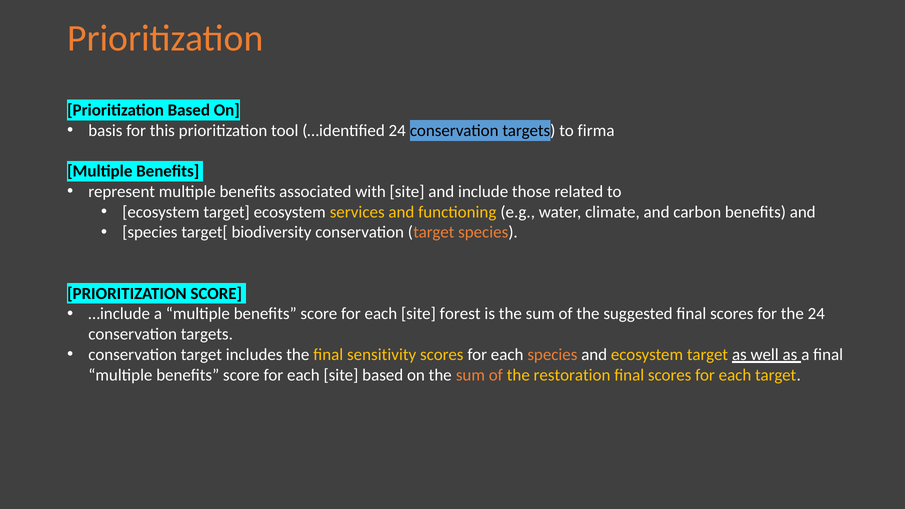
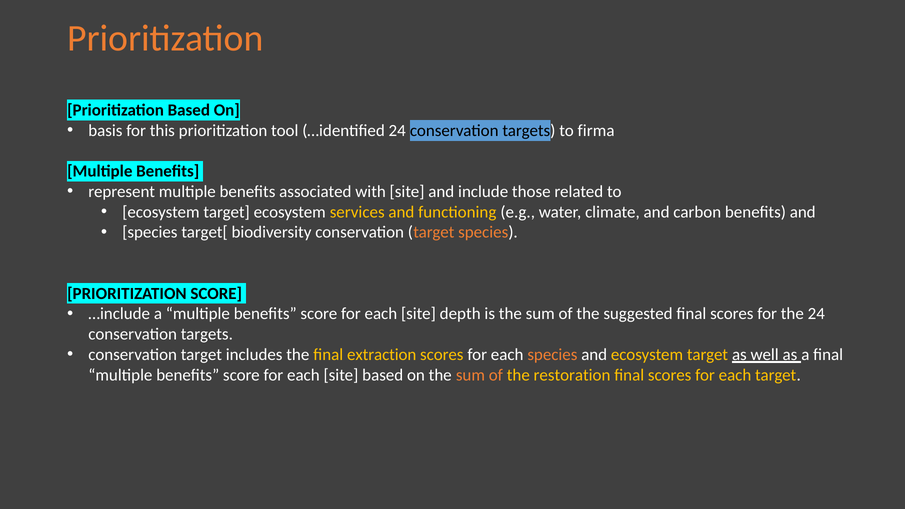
forest: forest -> depth (460, 314)
sensitivity: sensitivity -> extraction (382, 355)
